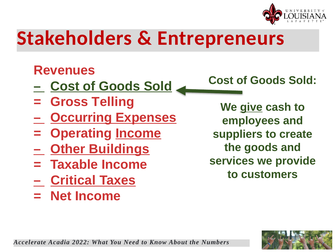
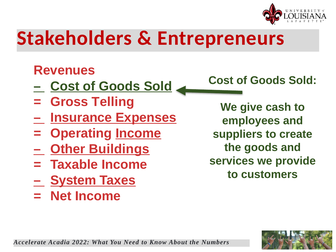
give underline: present -> none (251, 107)
Occurring: Occurring -> Insurance (81, 118)
Critical: Critical -> System (73, 180)
